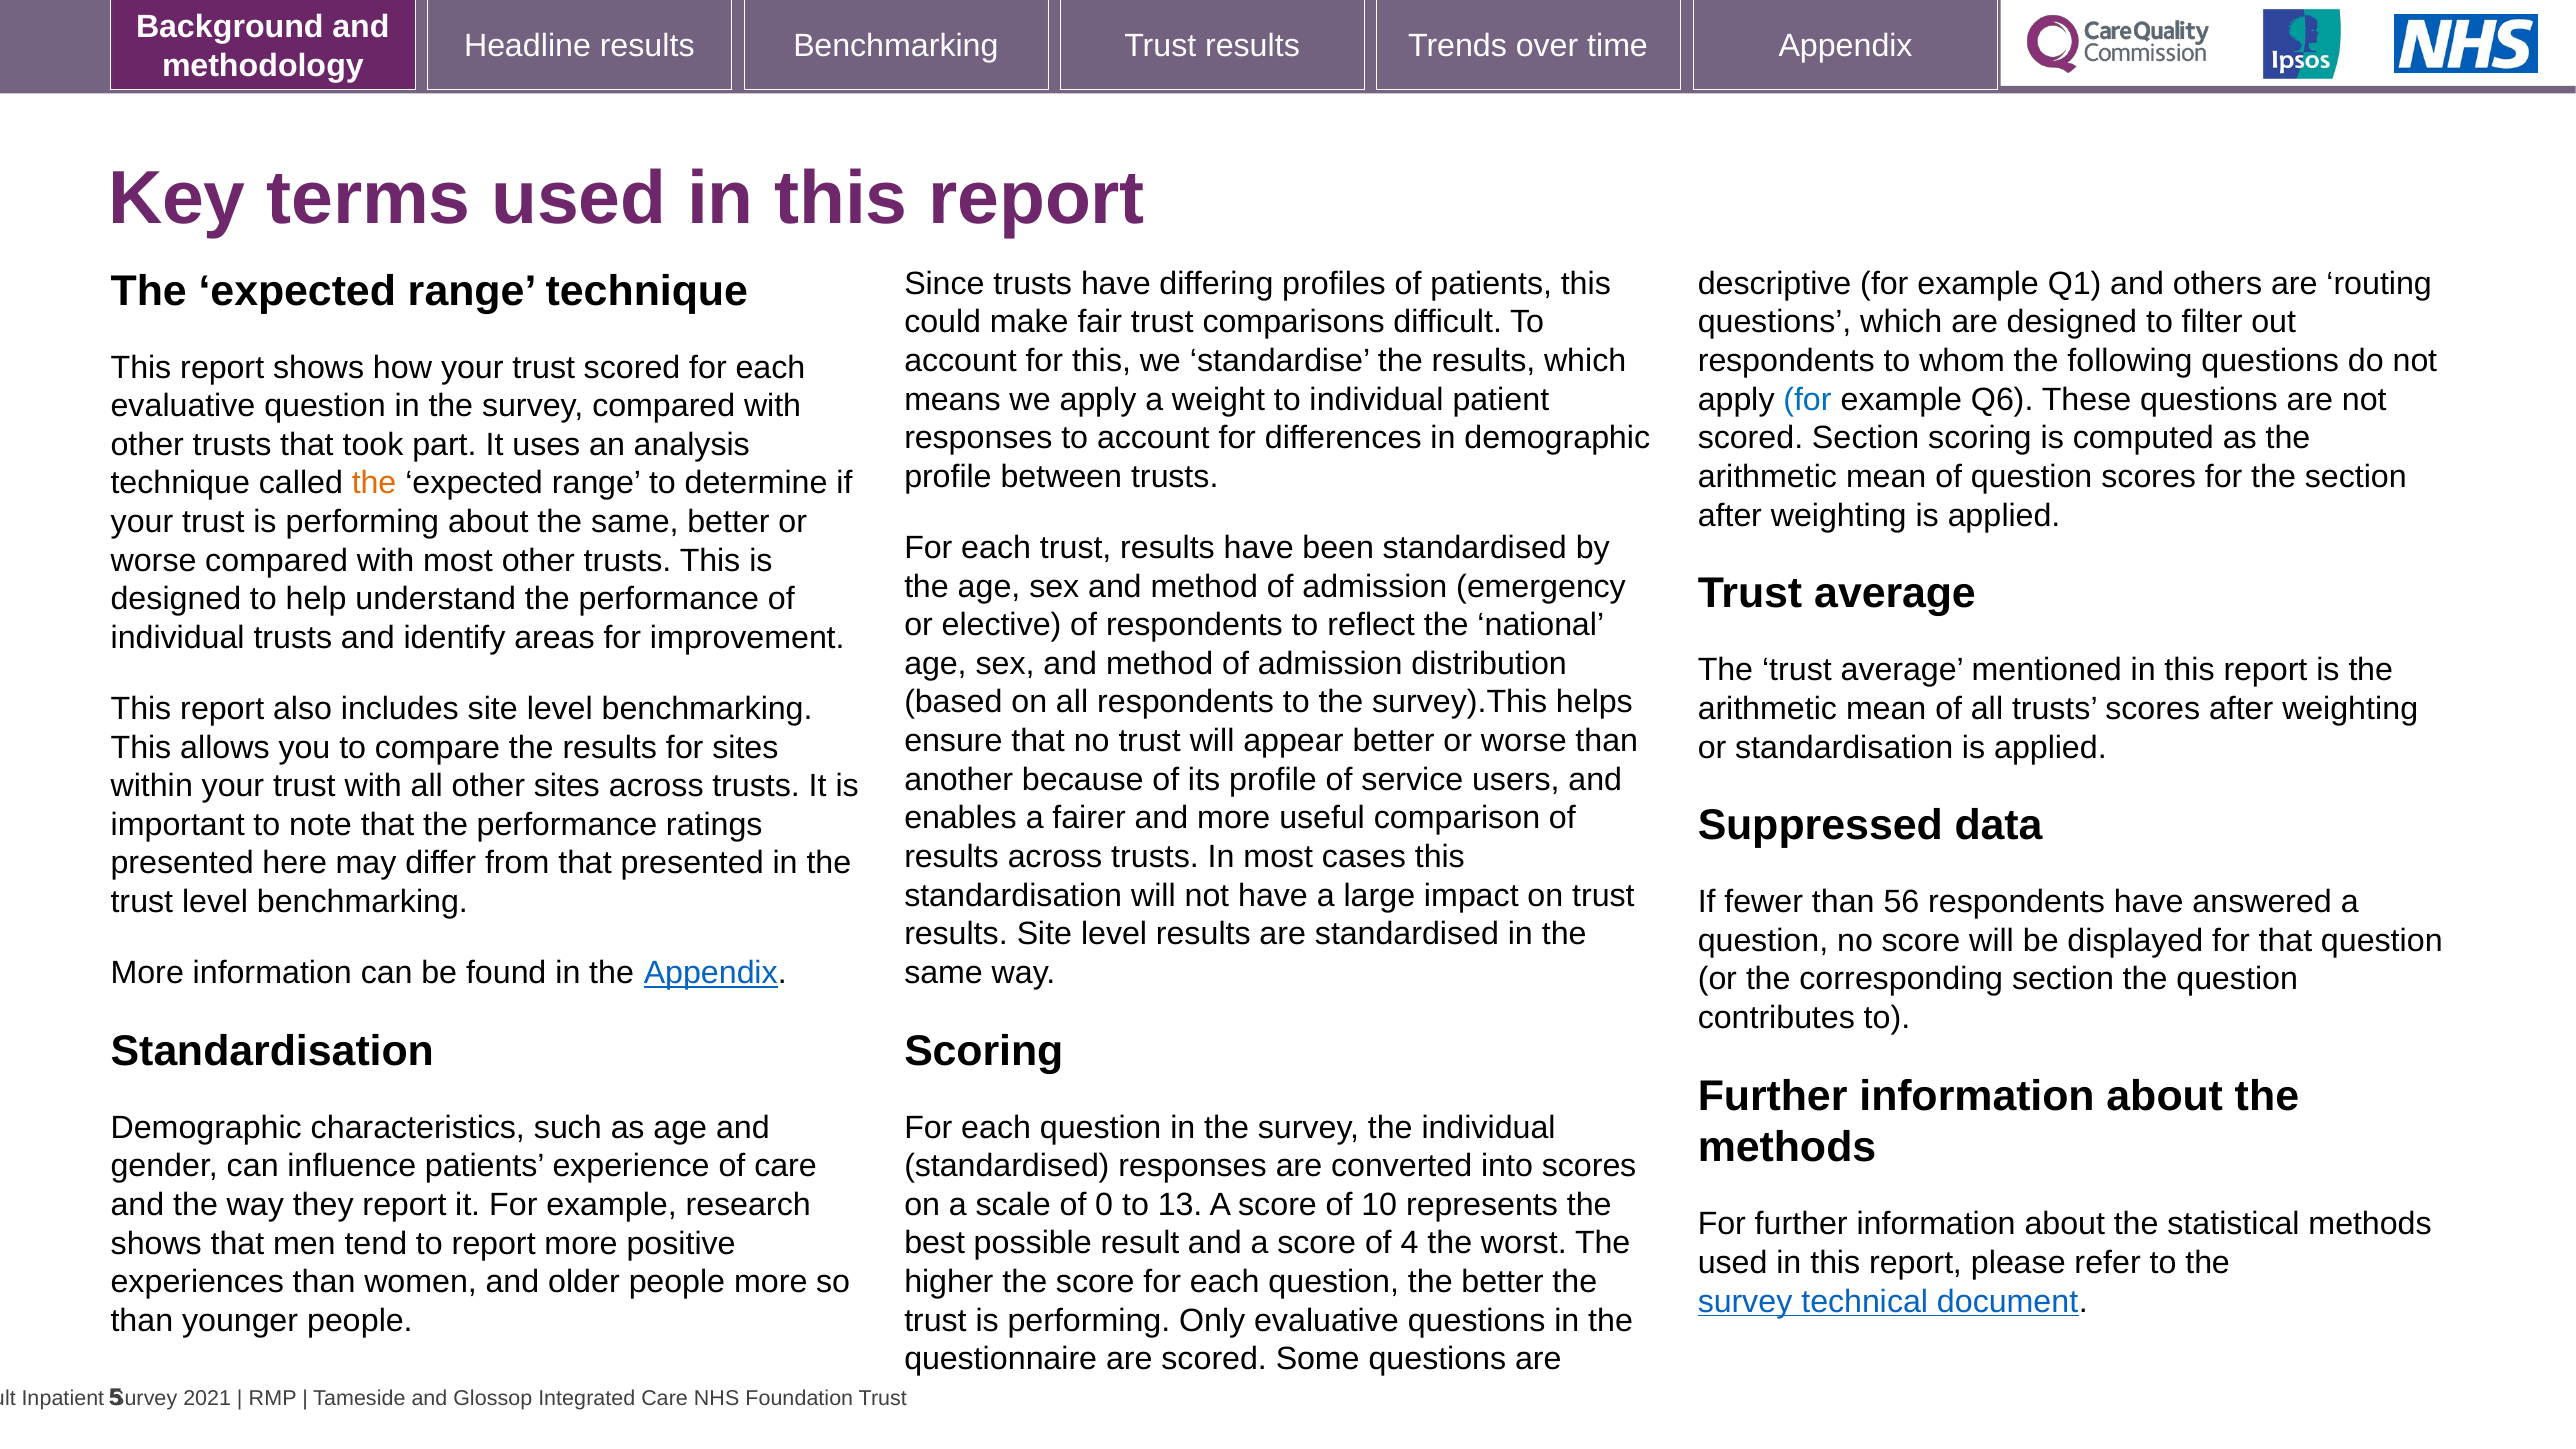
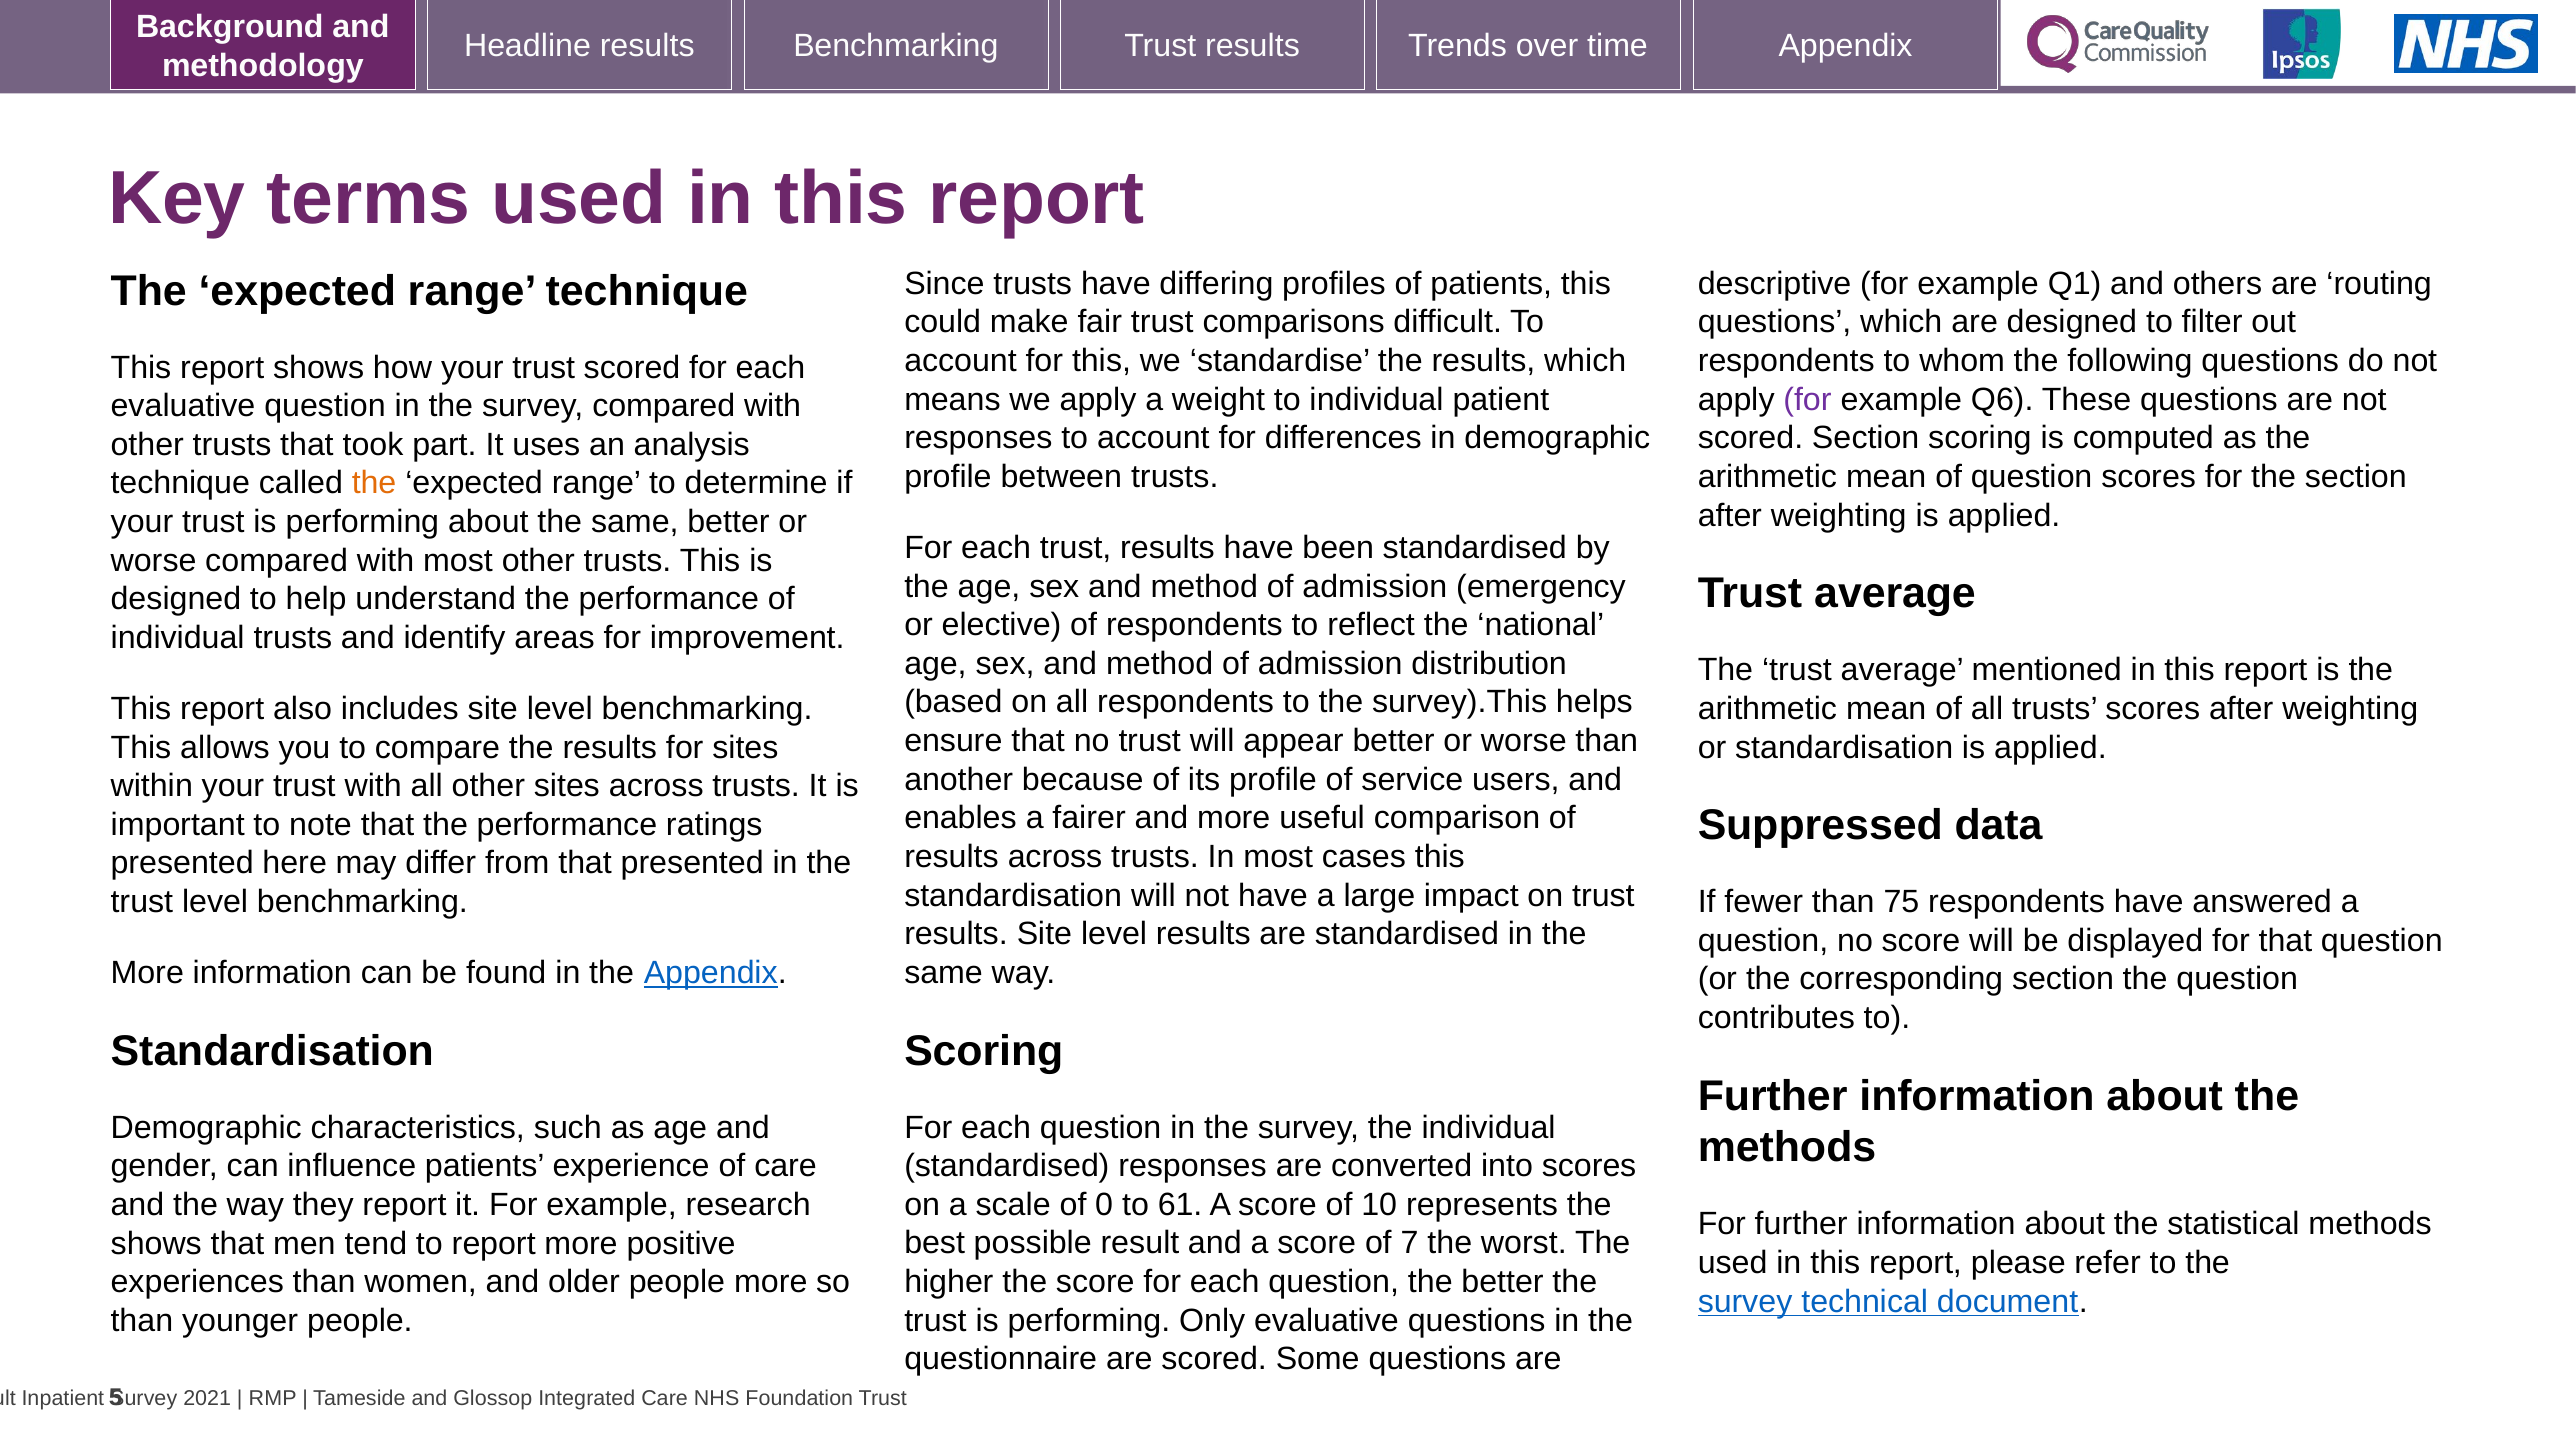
for colour: blue -> purple (1807, 400)
56: 56 -> 75 (1901, 902)
13: 13 -> 61 (1180, 1205)
4: 4 -> 7 (1410, 1243)
